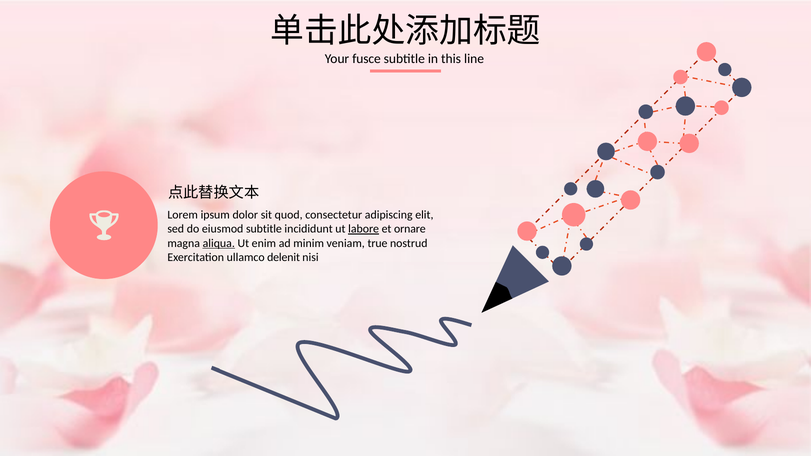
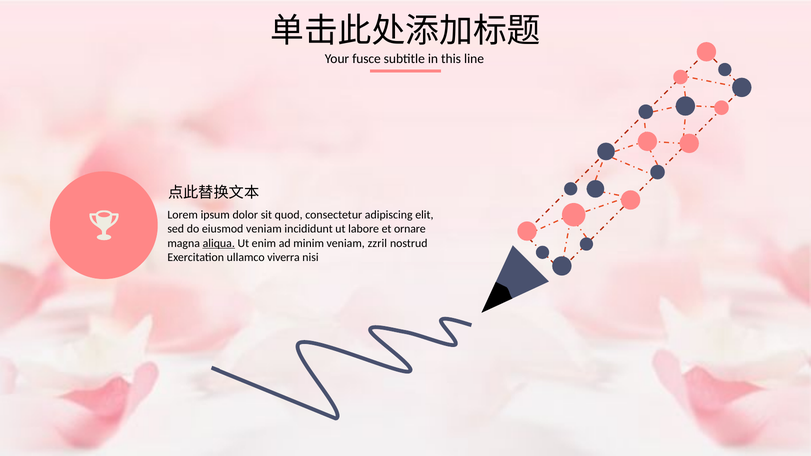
eiusmod subtitle: subtitle -> veniam (264, 229)
labore underline: present -> none (364, 229)
true: true -> zzril (377, 243)
delenit: delenit -> viverra (284, 257)
